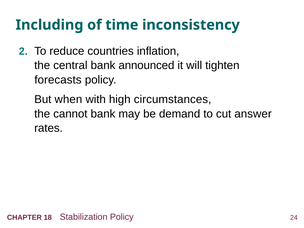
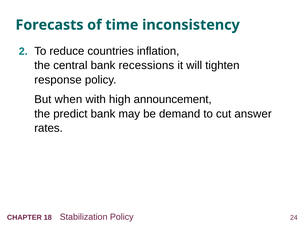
Including: Including -> Forecasts (50, 25)
announced: announced -> recessions (146, 65)
forecasts: forecasts -> response (58, 80)
circumstances: circumstances -> announcement (173, 99)
cannot: cannot -> predict (70, 114)
